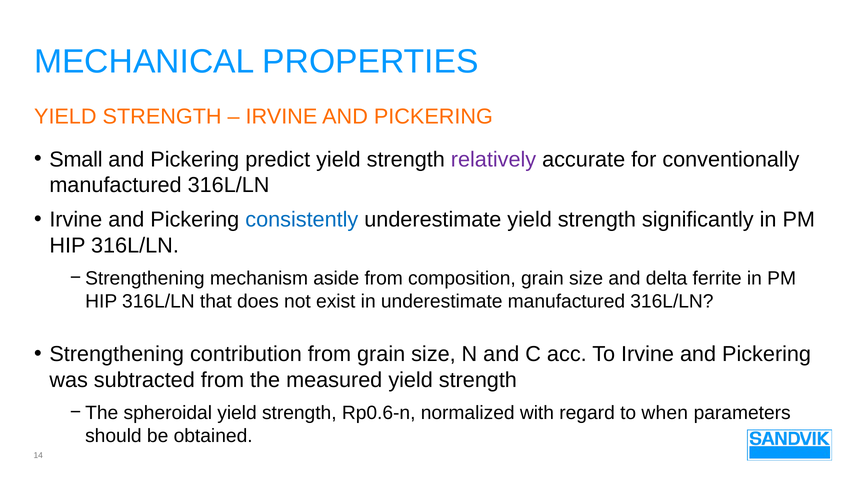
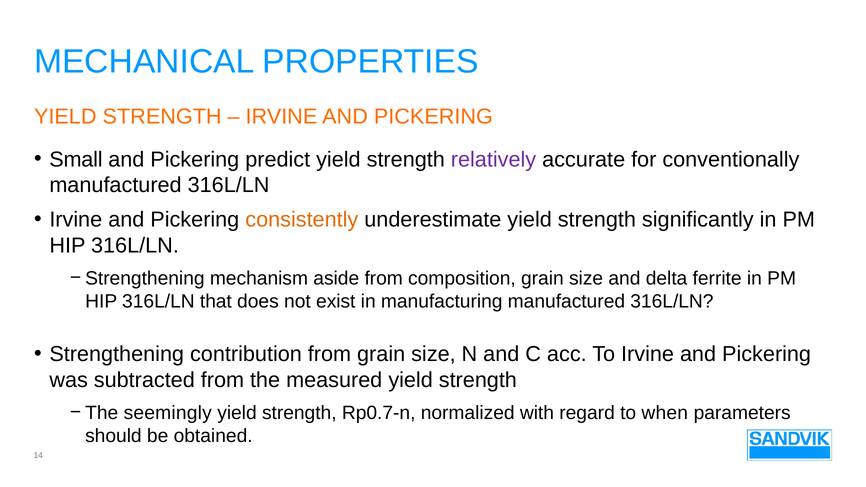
consistently colour: blue -> orange (302, 220)
in underestimate: underestimate -> manufacturing (442, 302)
spheroidal: spheroidal -> seemingly (168, 413)
Rp0.6-n: Rp0.6-n -> Rp0.7-n (379, 413)
